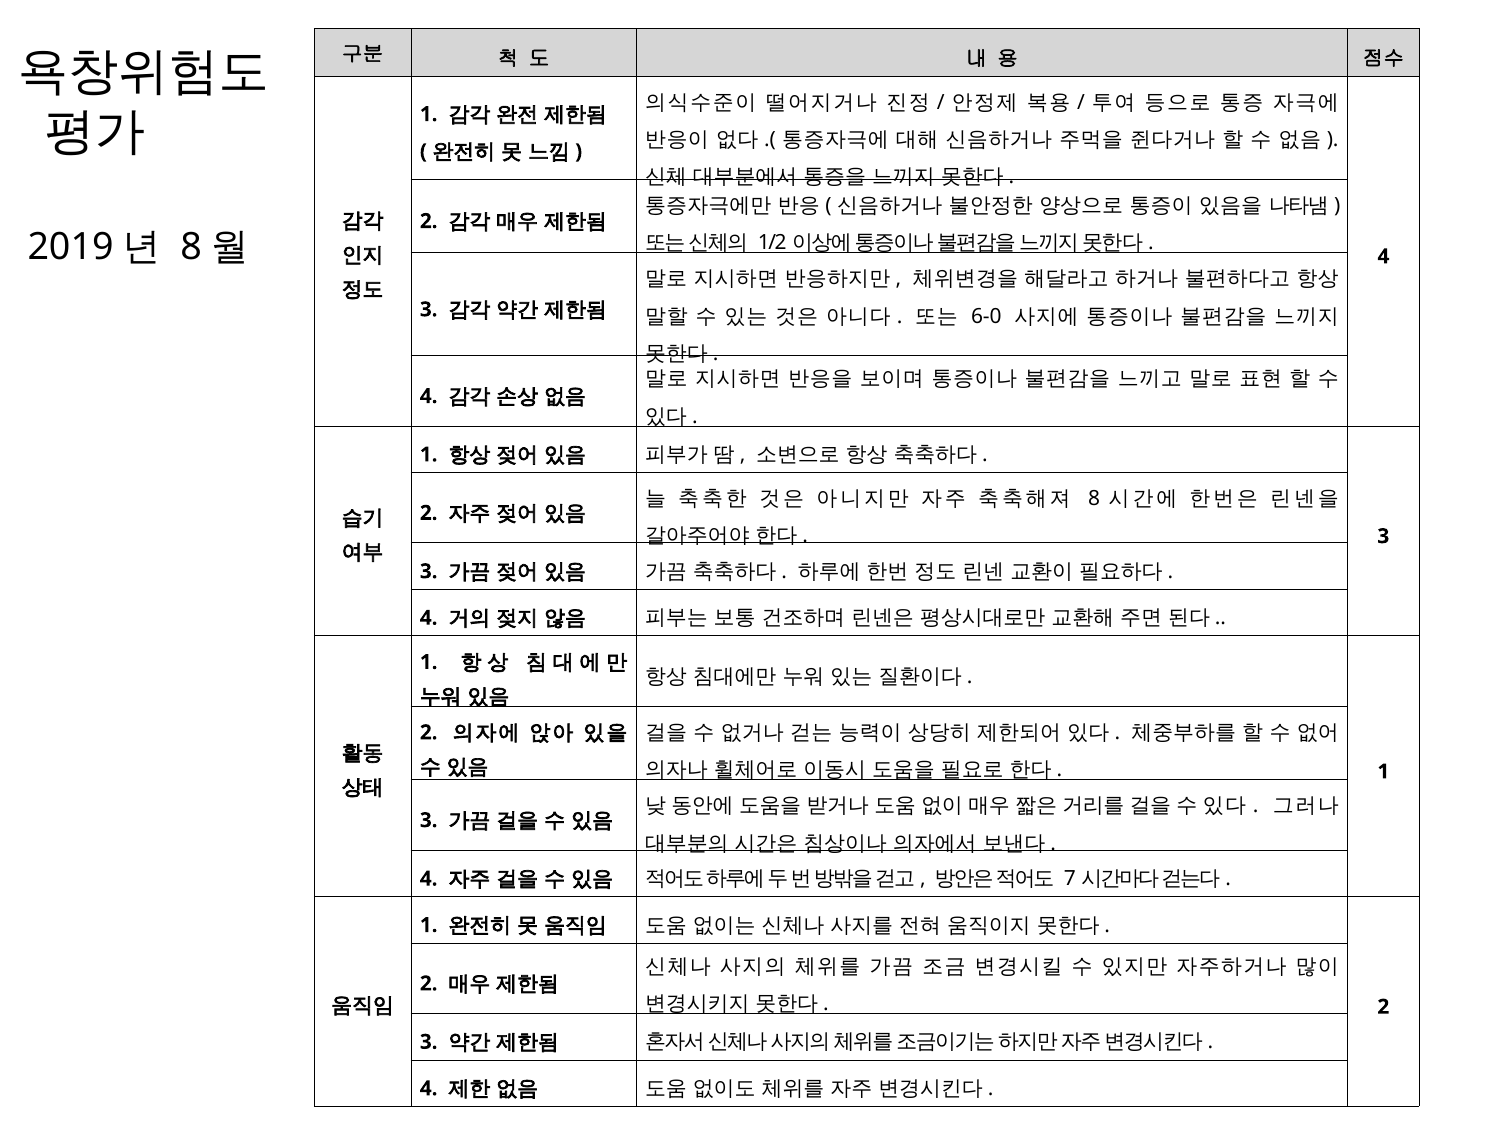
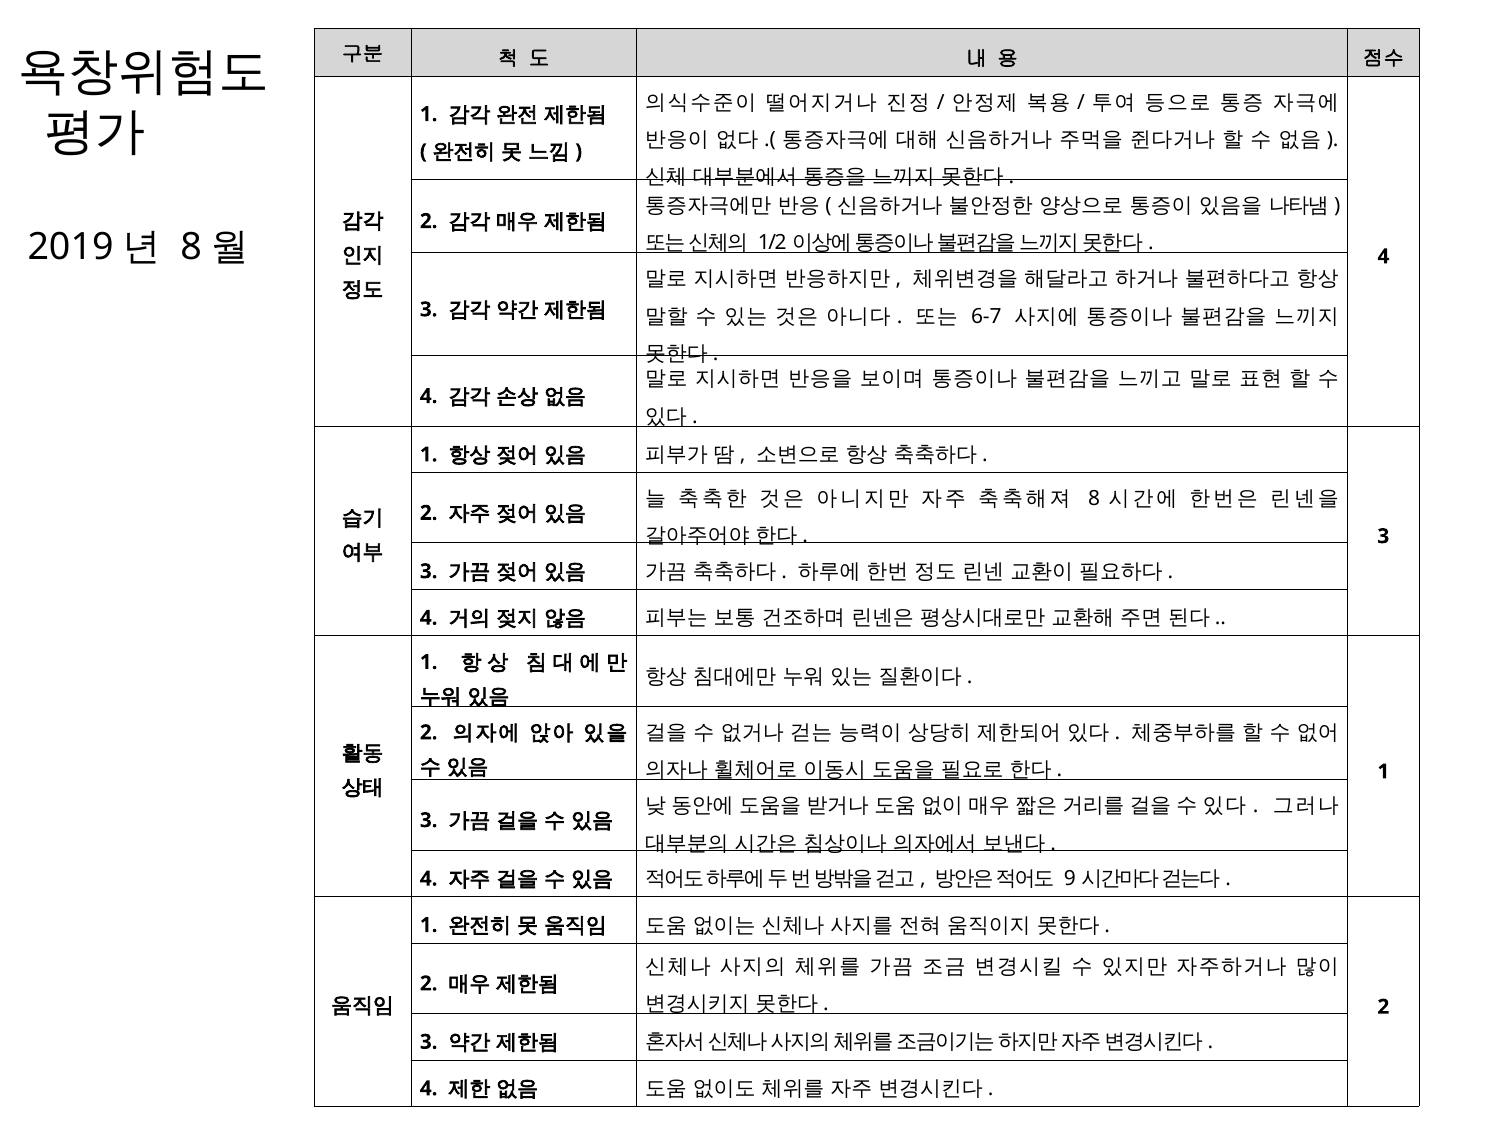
6-0: 6-0 -> 6-7 (986, 316)
7: 7 -> 9 (1070, 879)
